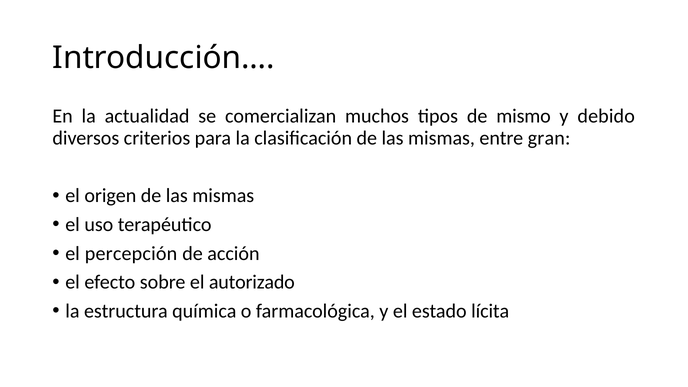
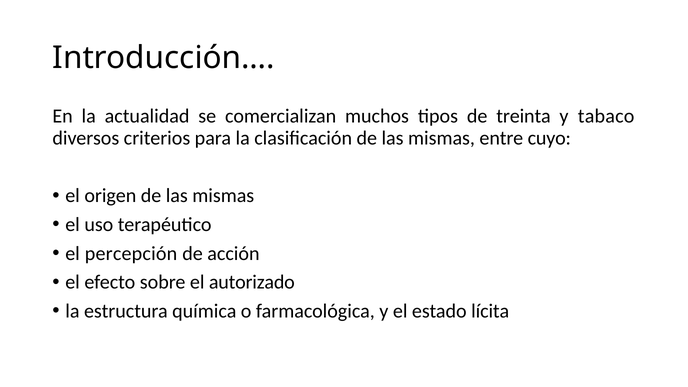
mismo: mismo -> treinta (524, 116)
debido: debido -> tabaco (606, 116)
gran: gran -> cuyo (549, 138)
